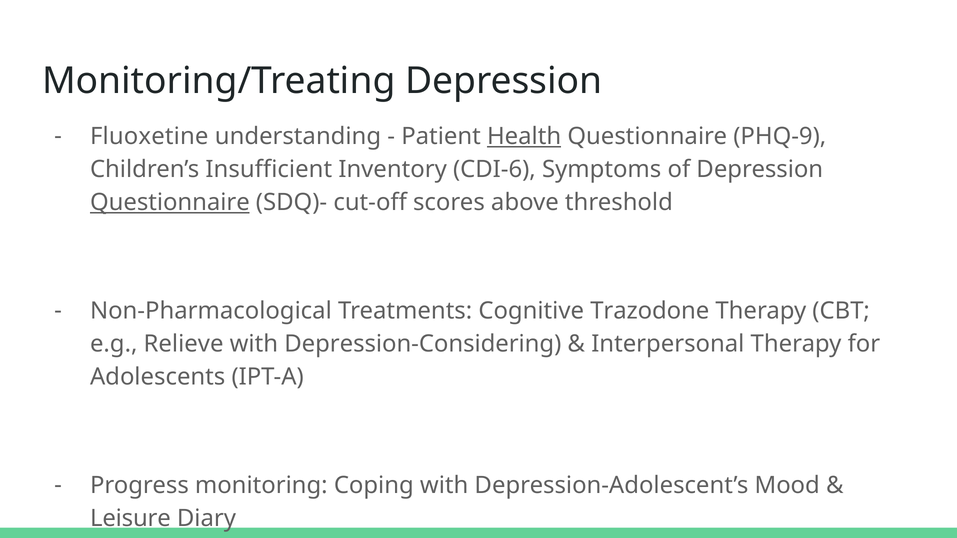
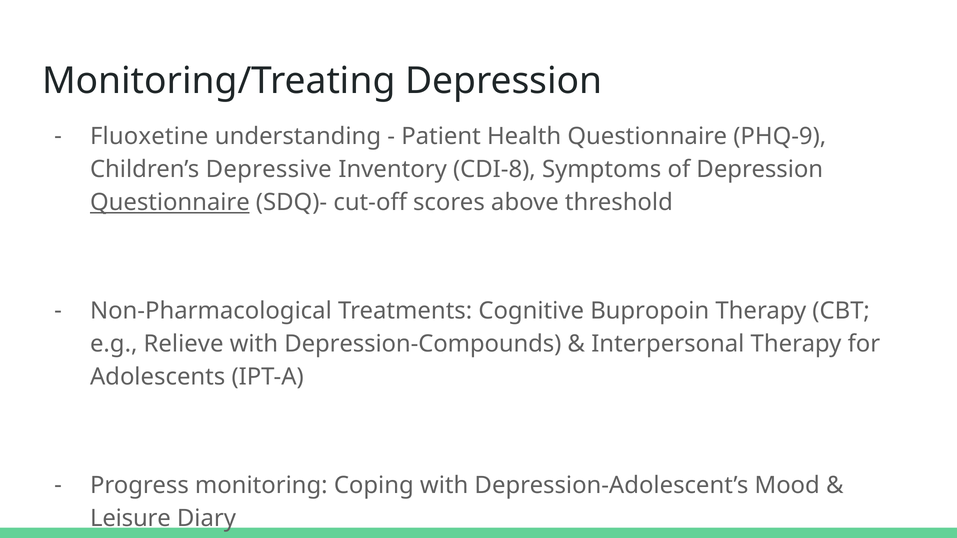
Health underline: present -> none (524, 136)
Insufficient: Insufficient -> Depressive (269, 169)
CDI-6: CDI-6 -> CDI-8 (494, 169)
Trazodone: Trazodone -> Bupropoin (650, 311)
Depression-Considering: Depression-Considering -> Depression-Compounds (423, 344)
